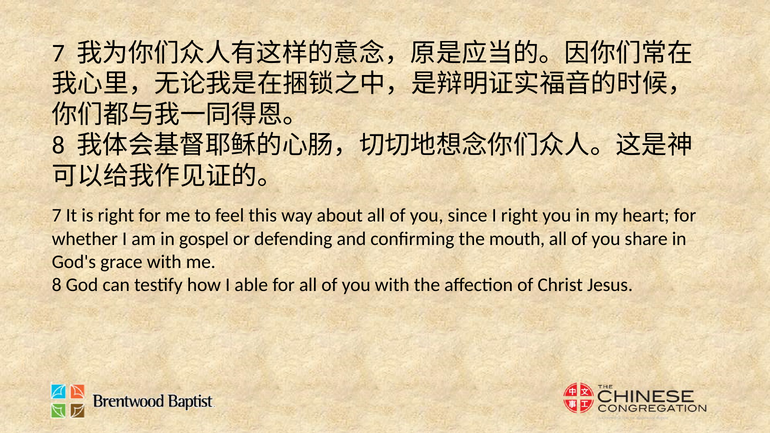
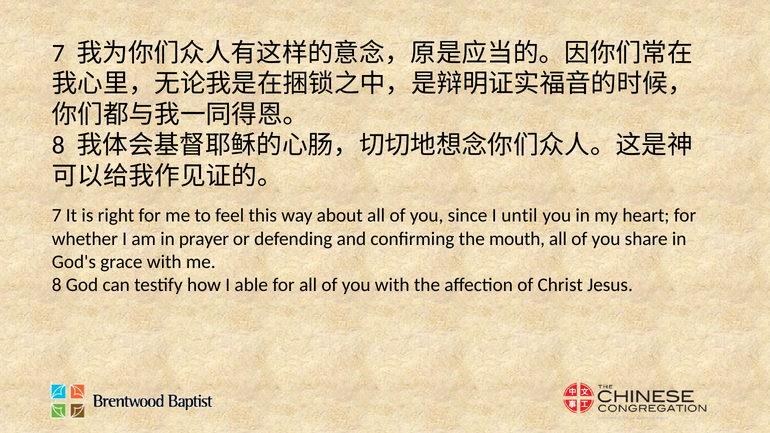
I right: right -> until (519, 216)
gospel: gospel -> prayer (204, 239)
